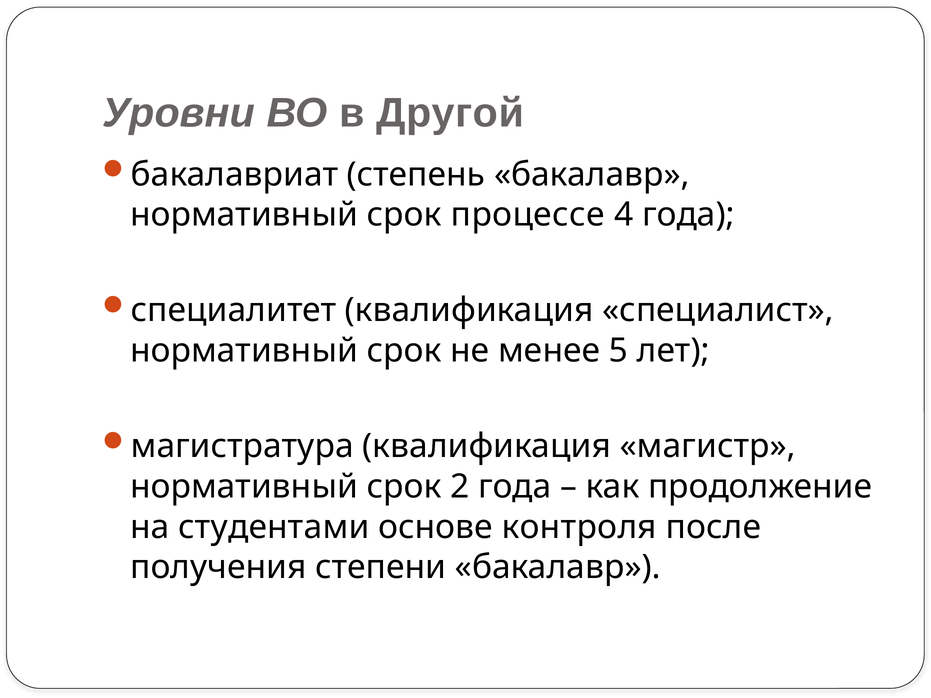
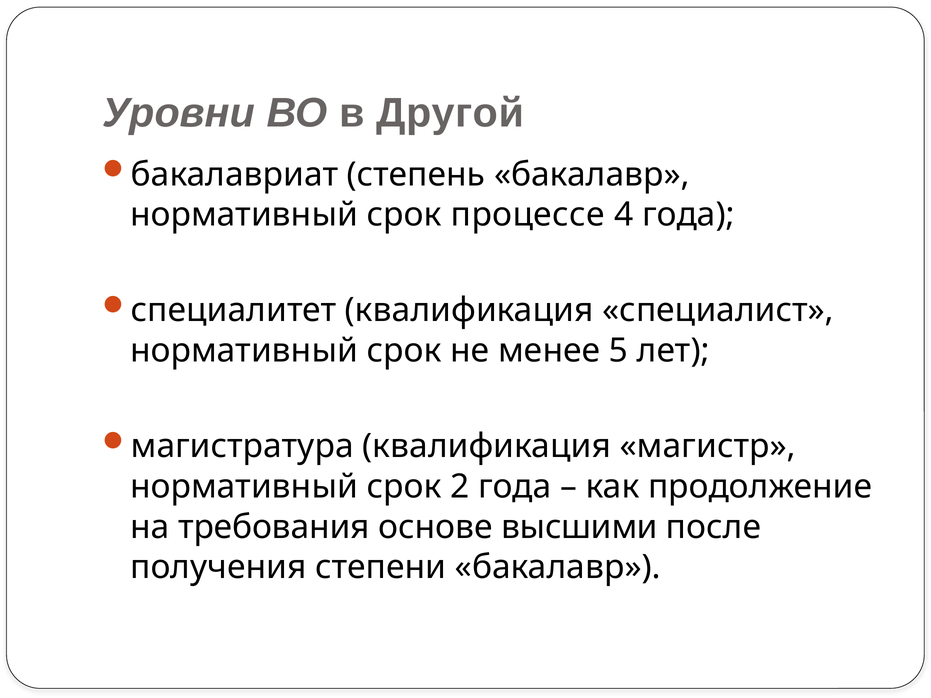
студентами: студентами -> требования (274, 527)
контроля: контроля -> высшими (580, 527)
